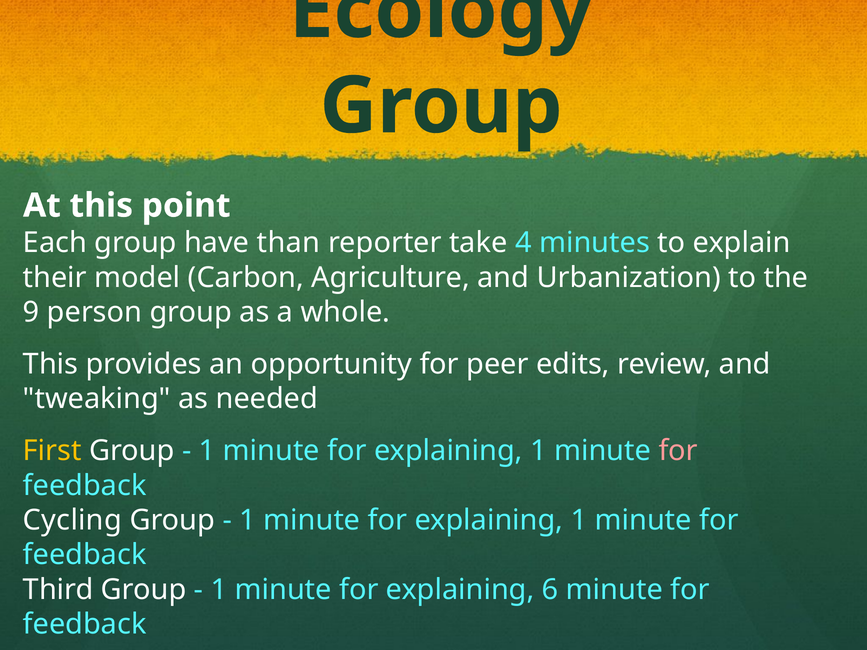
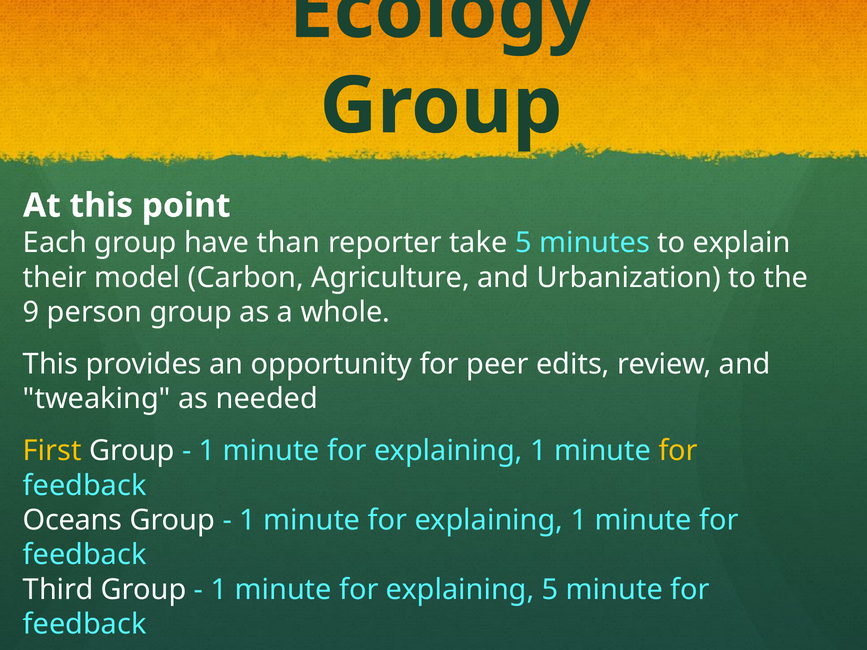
take 4: 4 -> 5 (523, 243)
for colour: pink -> yellow (678, 451)
Cycling: Cycling -> Oceans (73, 520)
explaining 6: 6 -> 5 (550, 590)
